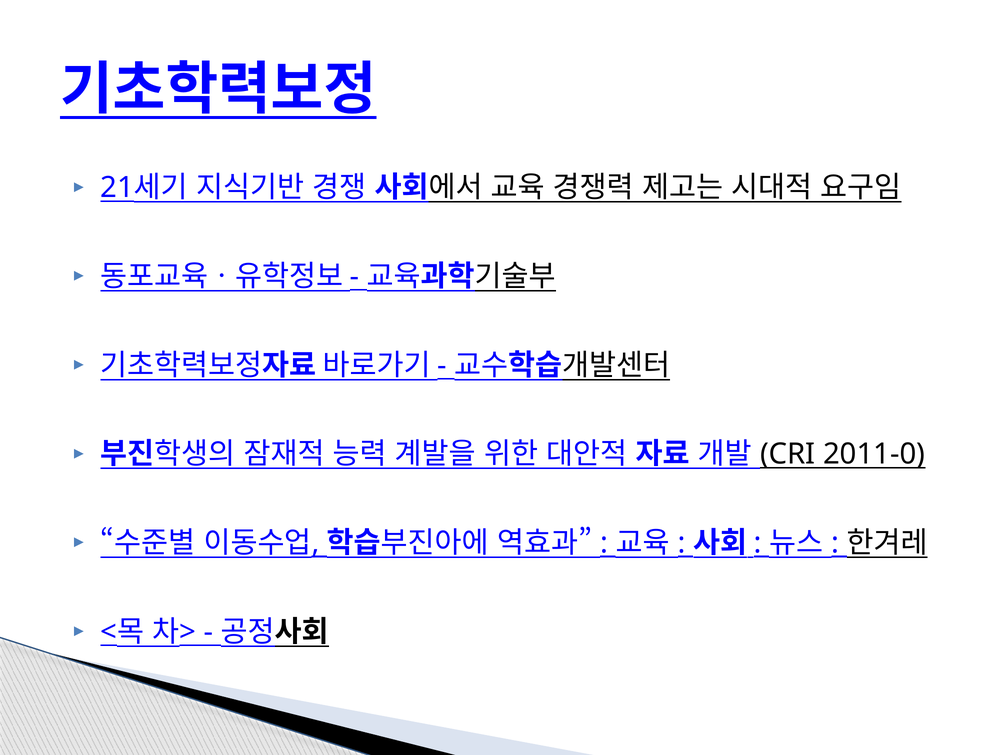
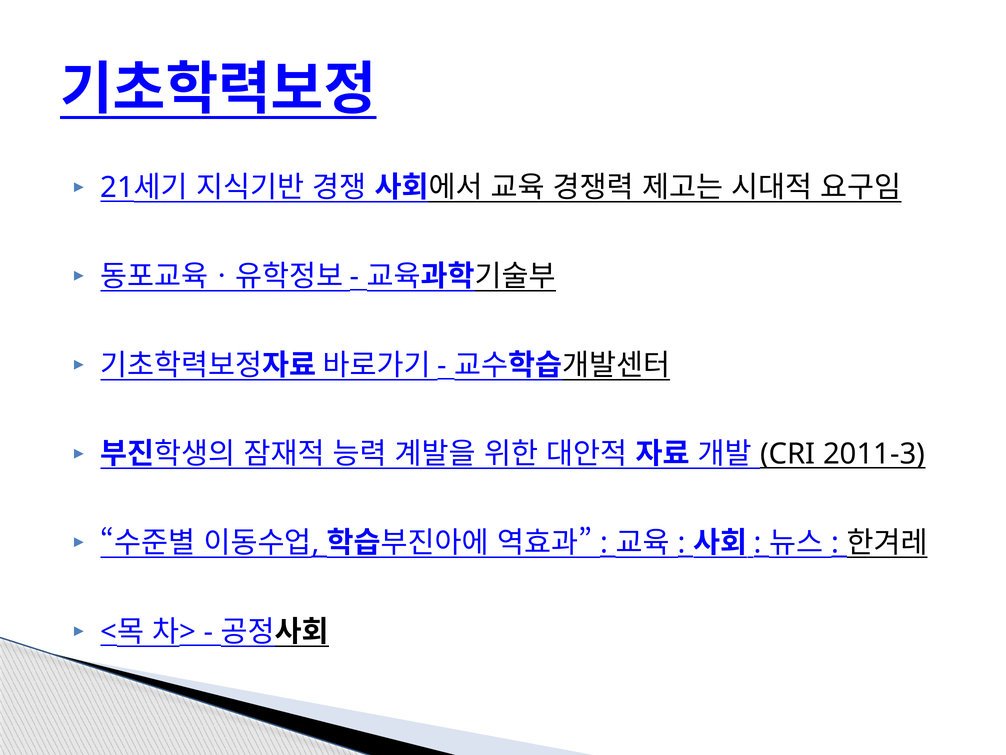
2011-0: 2011-0 -> 2011-3 (874, 454)
